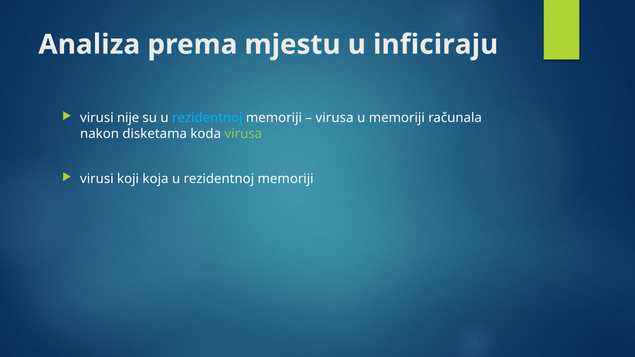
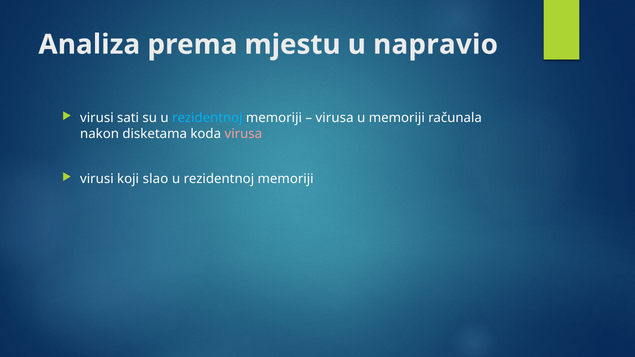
inficiraju: inficiraju -> napravio (436, 45)
nije: nije -> sati (128, 118)
virusa colour: light green -> pink (243, 134)
koja: koja -> slao (155, 179)
